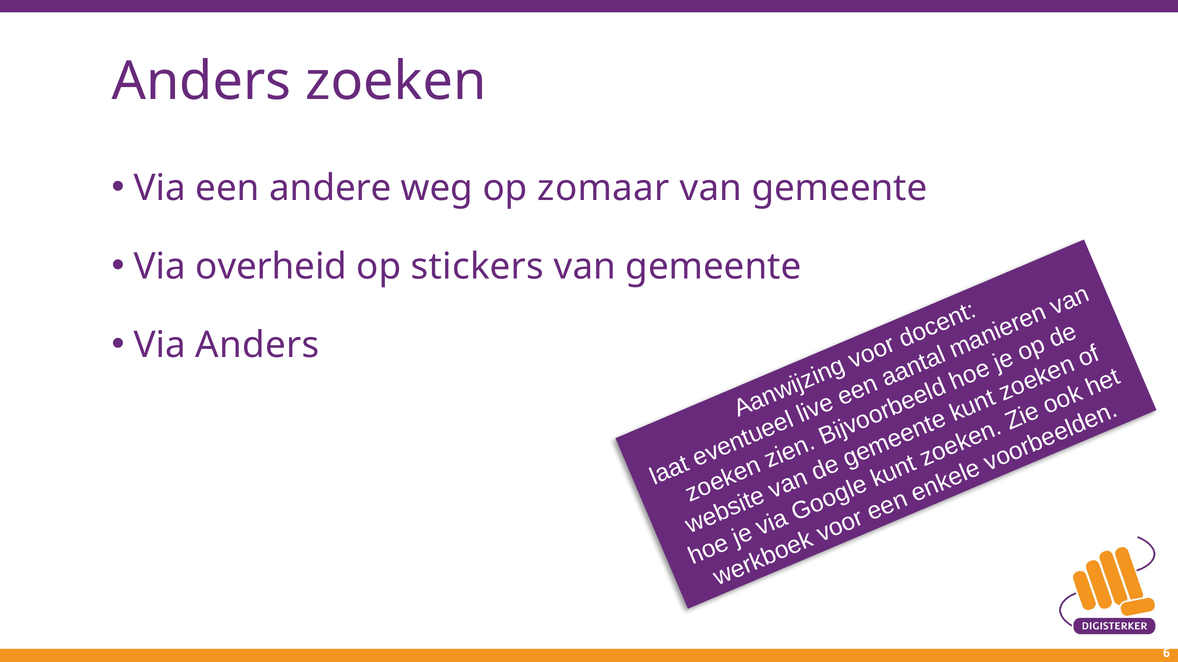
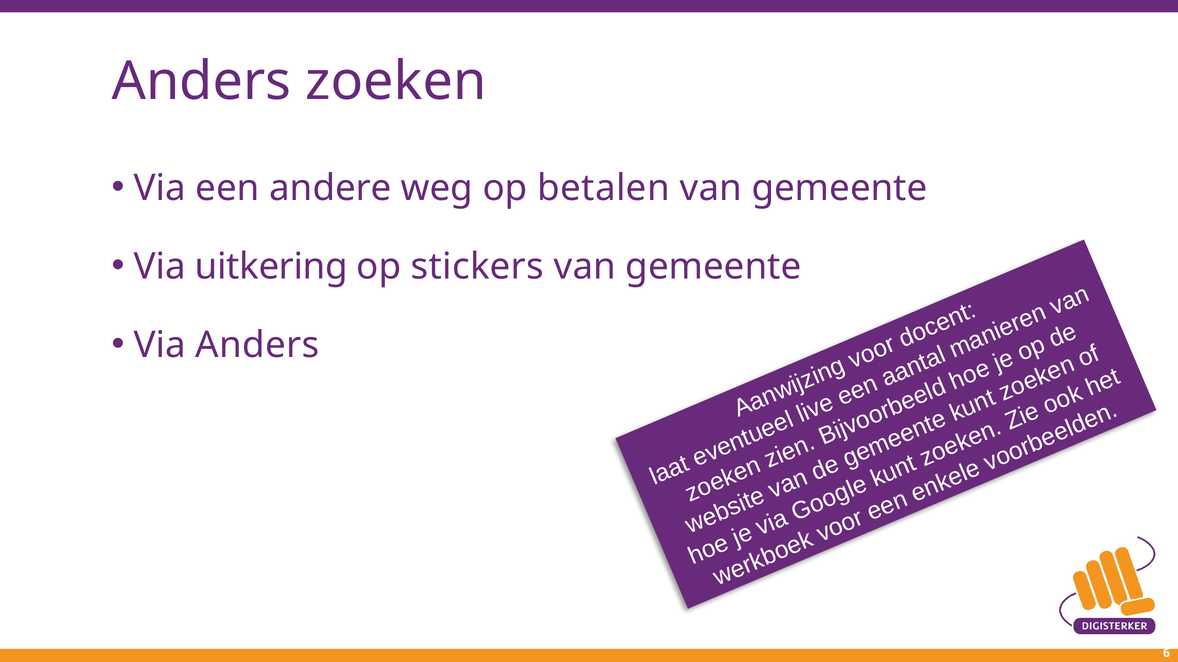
zomaar: zomaar -> betalen (604, 188)
overheid: overheid -> uitkering (271, 267)
